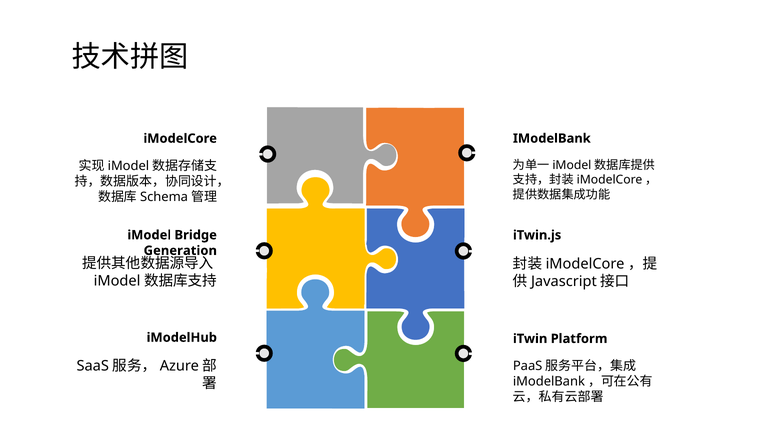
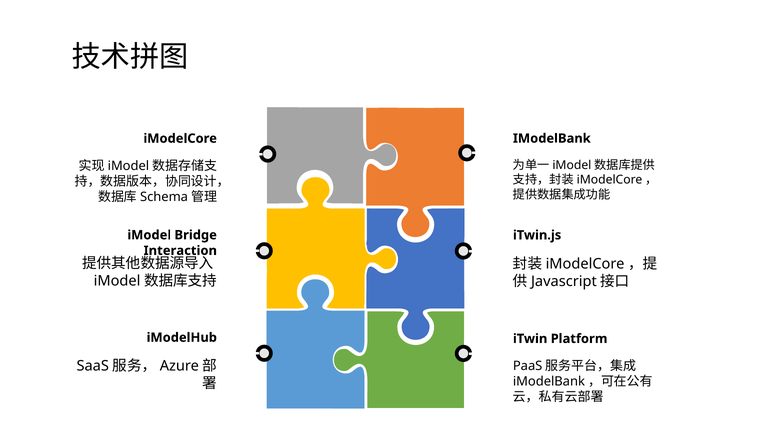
Generation: Generation -> Interaction (180, 251)
